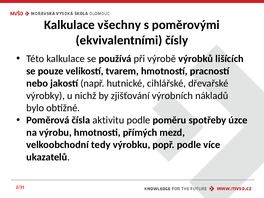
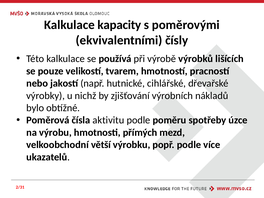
všechny: všechny -> kapacity (119, 25)
tedy: tedy -> větší (101, 145)
